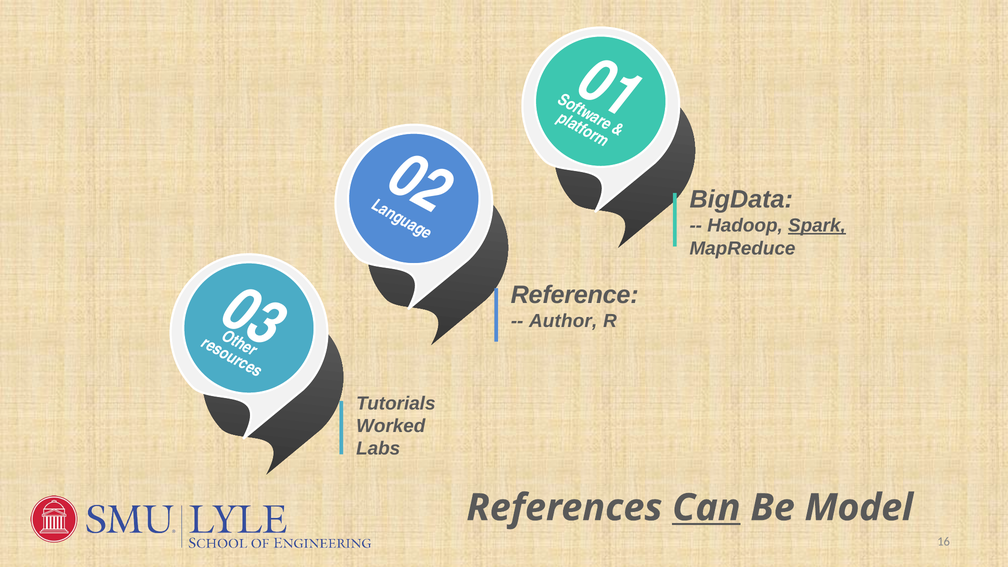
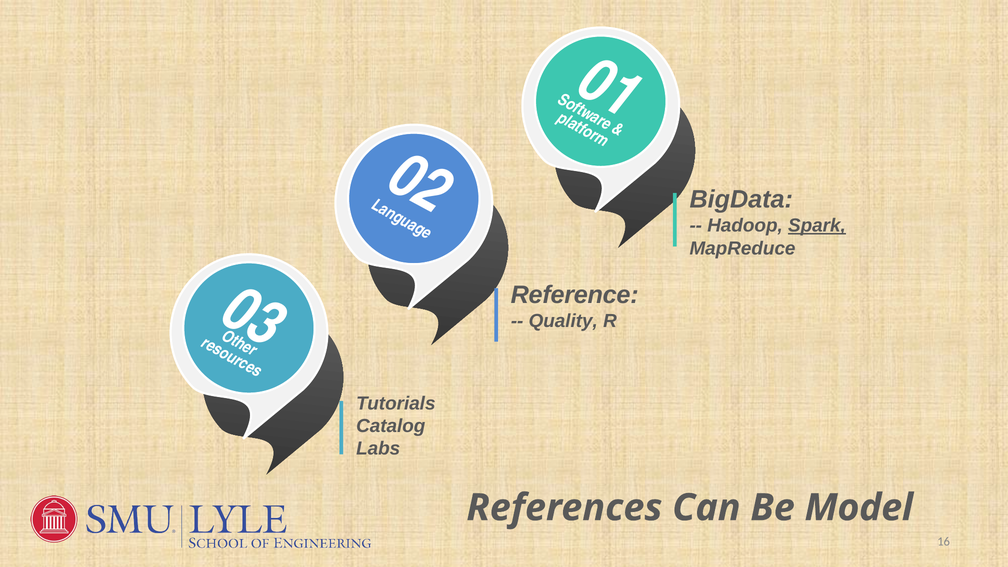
Author: Author -> Quality (563, 321)
Worked: Worked -> Catalog (391, 426)
Can underline: present -> none (706, 508)
